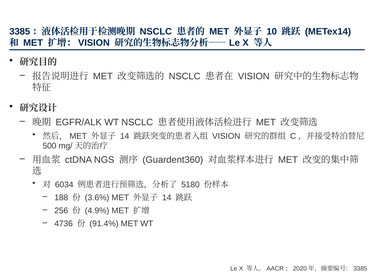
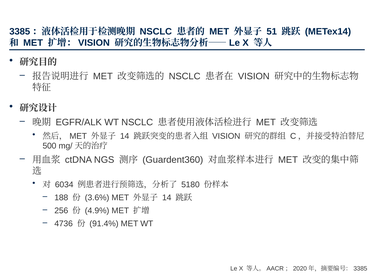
10: 10 -> 51 (272, 32)
